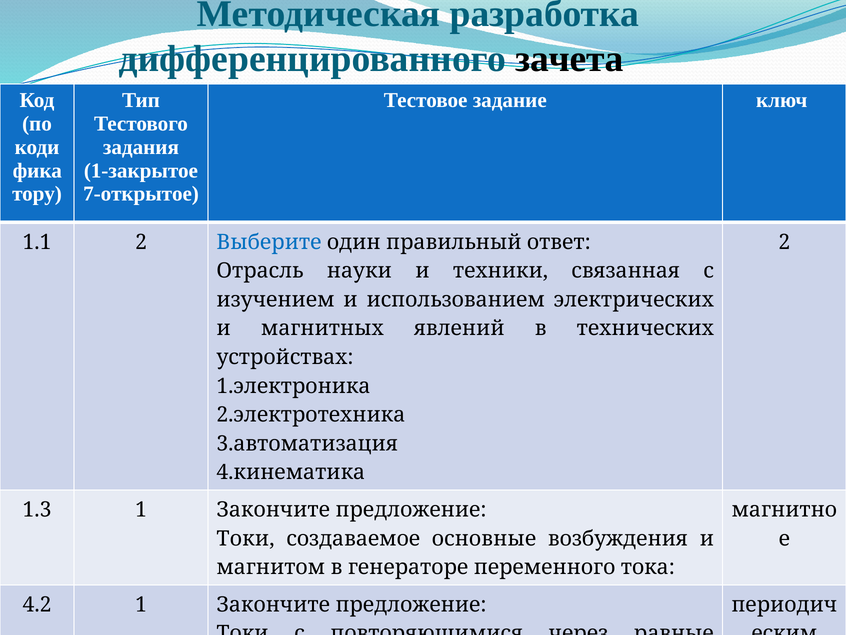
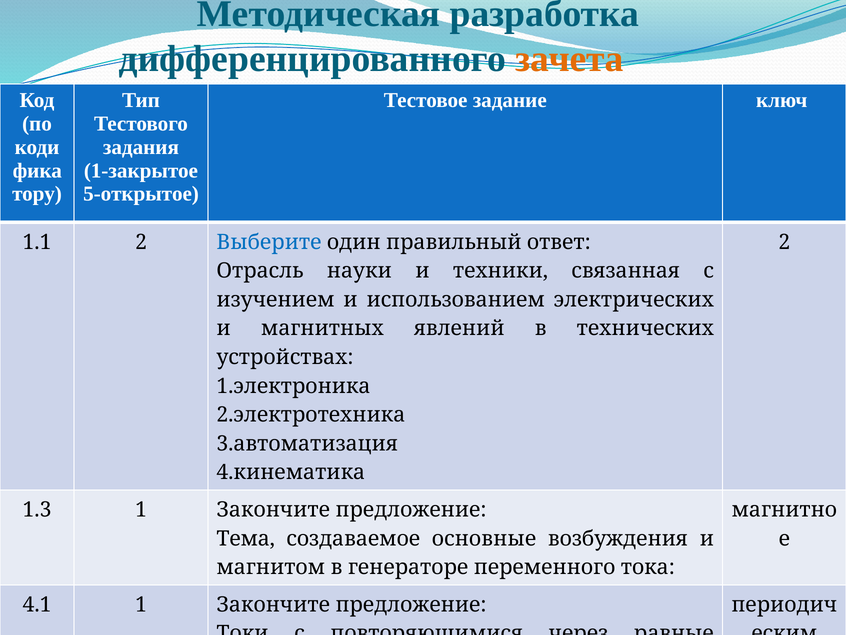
зачета colour: black -> orange (569, 59)
7-открытое: 7-открытое -> 5-открытое (141, 194)
Токи: Токи -> Тема (246, 538)
4.2: 4.2 -> 4.1 (37, 604)
